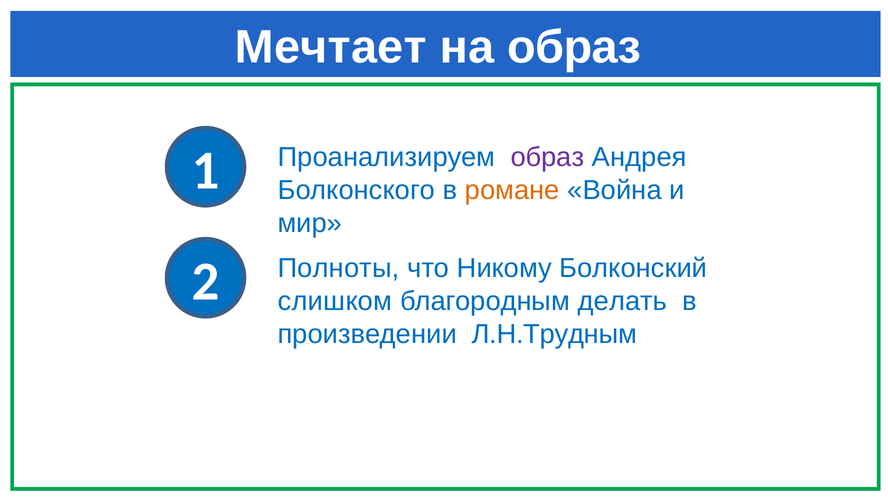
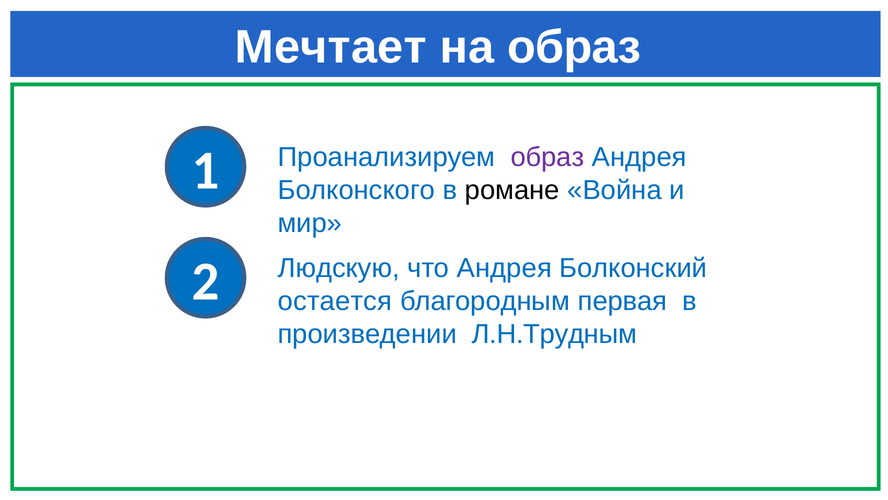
романе colour: orange -> black (512, 190)
Полноты: Полноты -> Людскую (339, 268)
что Никому: Никому -> Андрея (504, 268)
слишком: слишком -> остается (335, 301)
делать: делать -> первая (623, 301)
